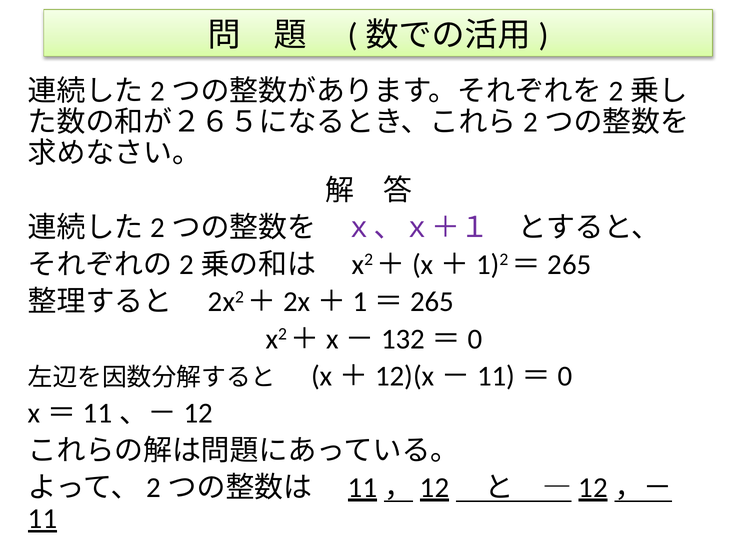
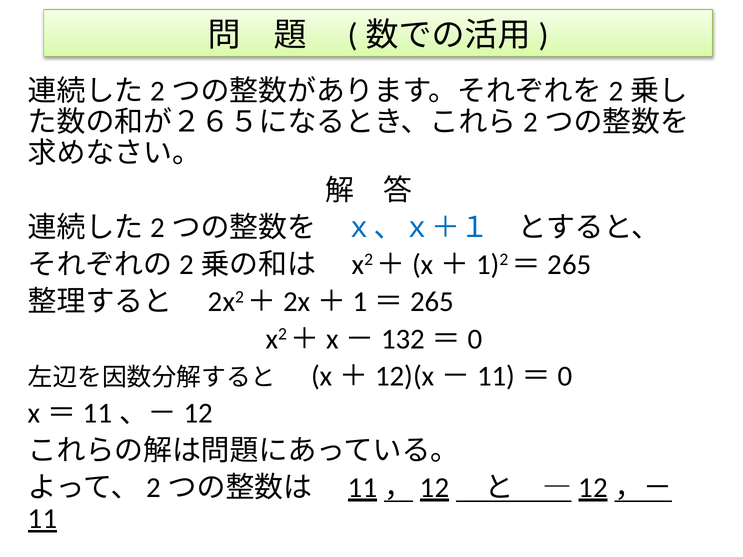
ｘ、ｘ＋１ colour: purple -> blue (417, 228)
